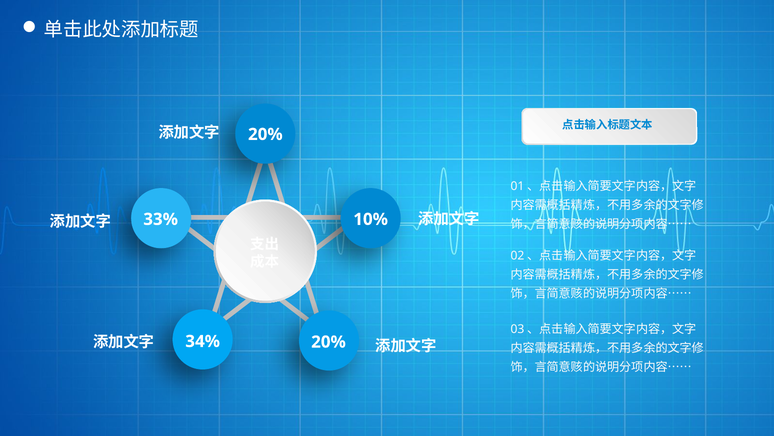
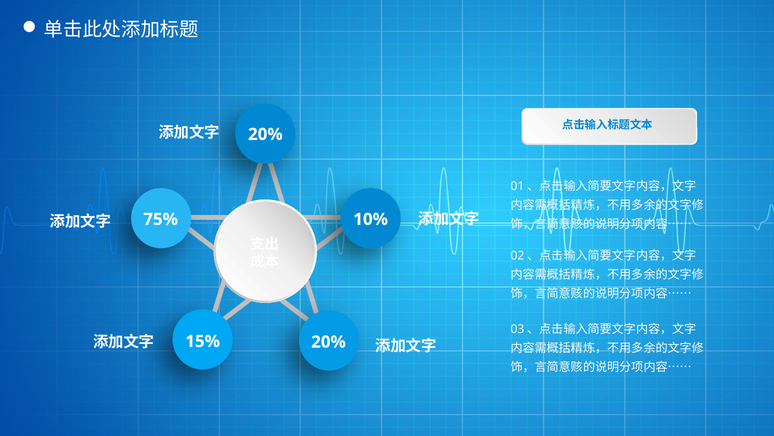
33%: 33% -> 75% (161, 219)
34%: 34% -> 15% (203, 341)
